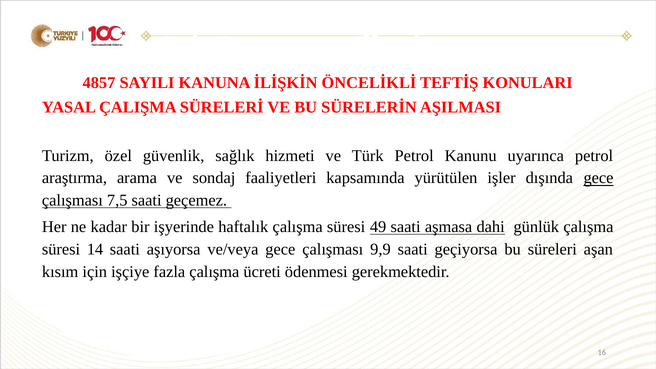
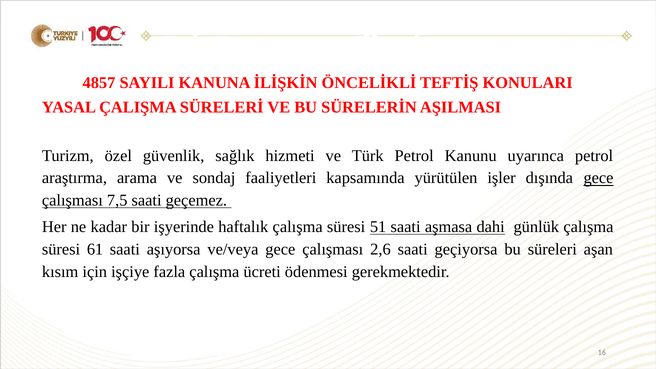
49: 49 -> 51 (378, 227)
14: 14 -> 61 (95, 249)
9,9: 9,9 -> 2,6 (380, 249)
